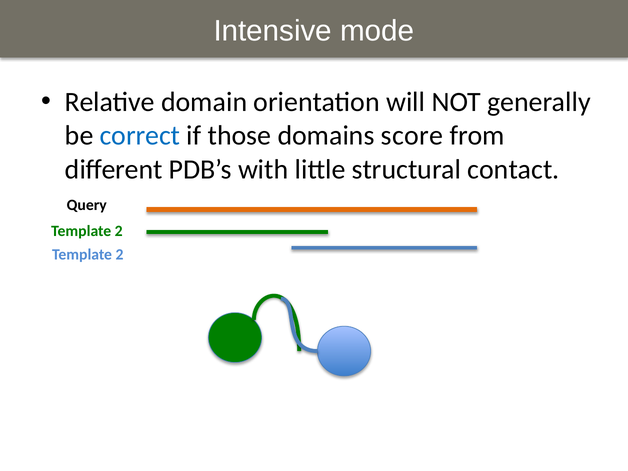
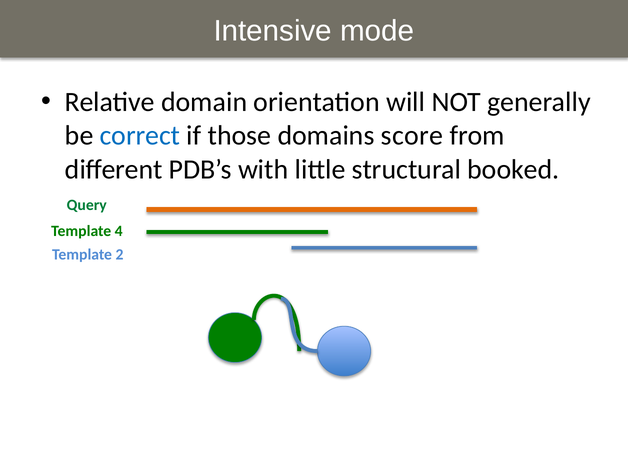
contact: contact -> booked (513, 169)
Query colour: black -> green (87, 205)
2: 2 -> 4 (119, 231)
